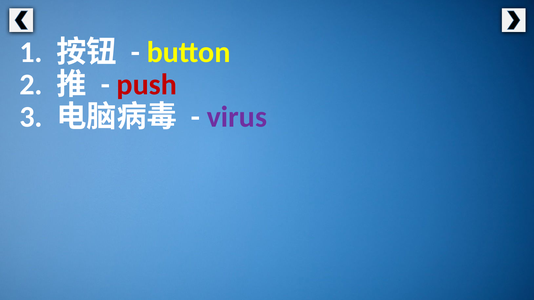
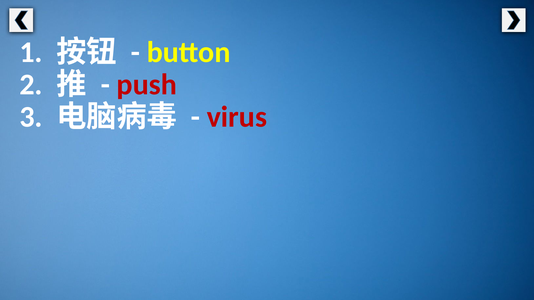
virus colour: purple -> red (237, 117)
